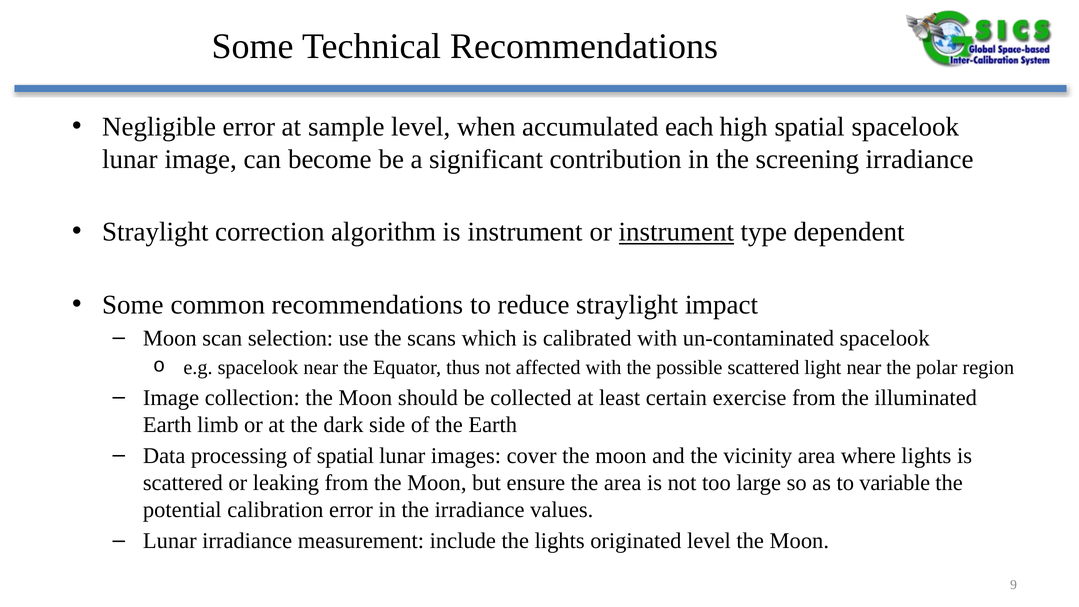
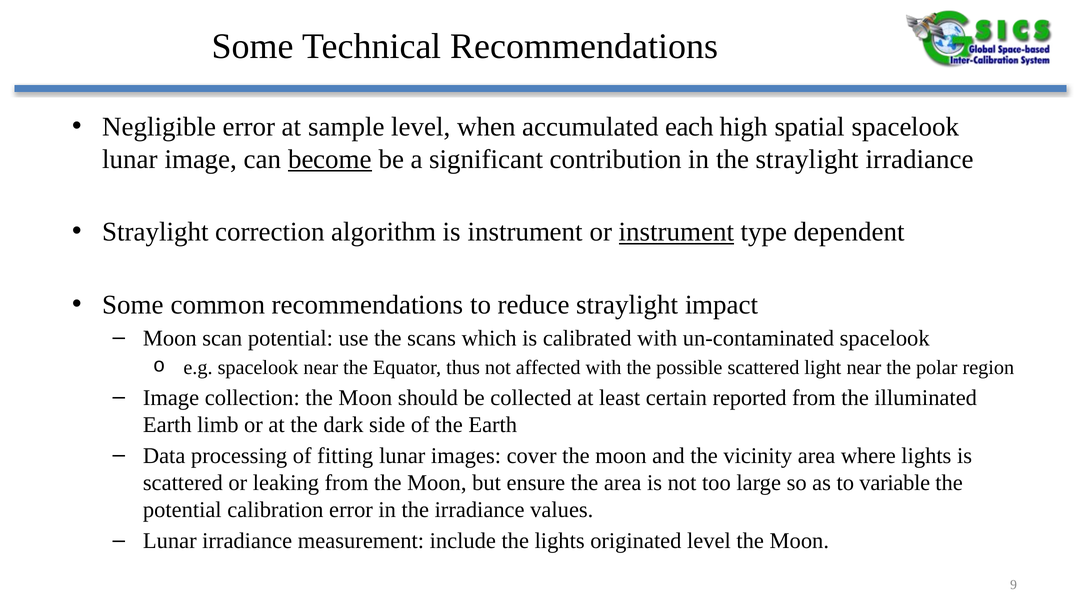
become underline: none -> present (330, 159)
the screening: screening -> straylight (807, 159)
scan selection: selection -> potential (290, 338)
exercise: exercise -> reported (750, 398)
of spatial: spatial -> fitting (345, 456)
